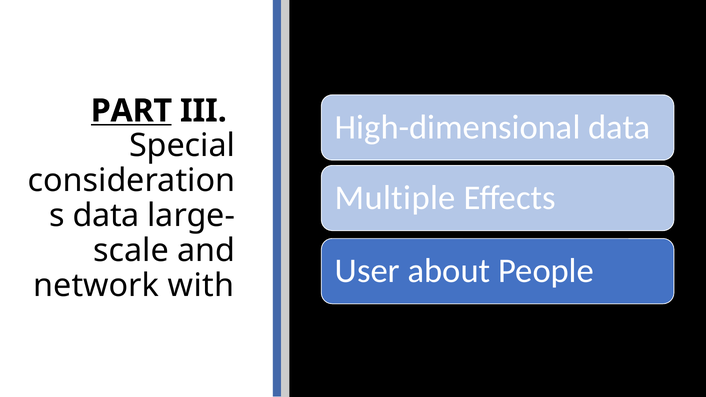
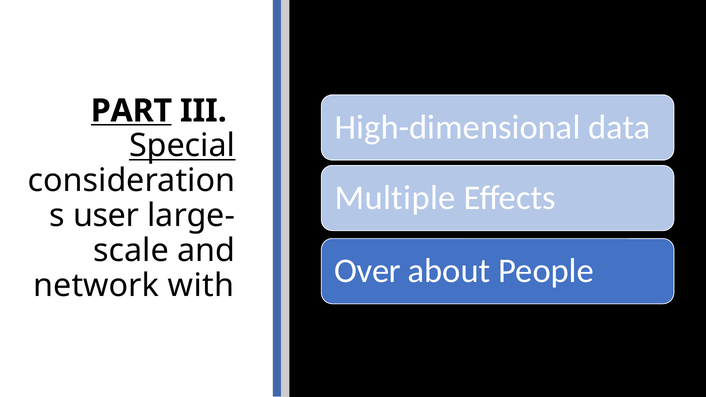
Special underline: none -> present (182, 146)
data: data -> user (106, 216)
User: User -> Over (368, 271)
